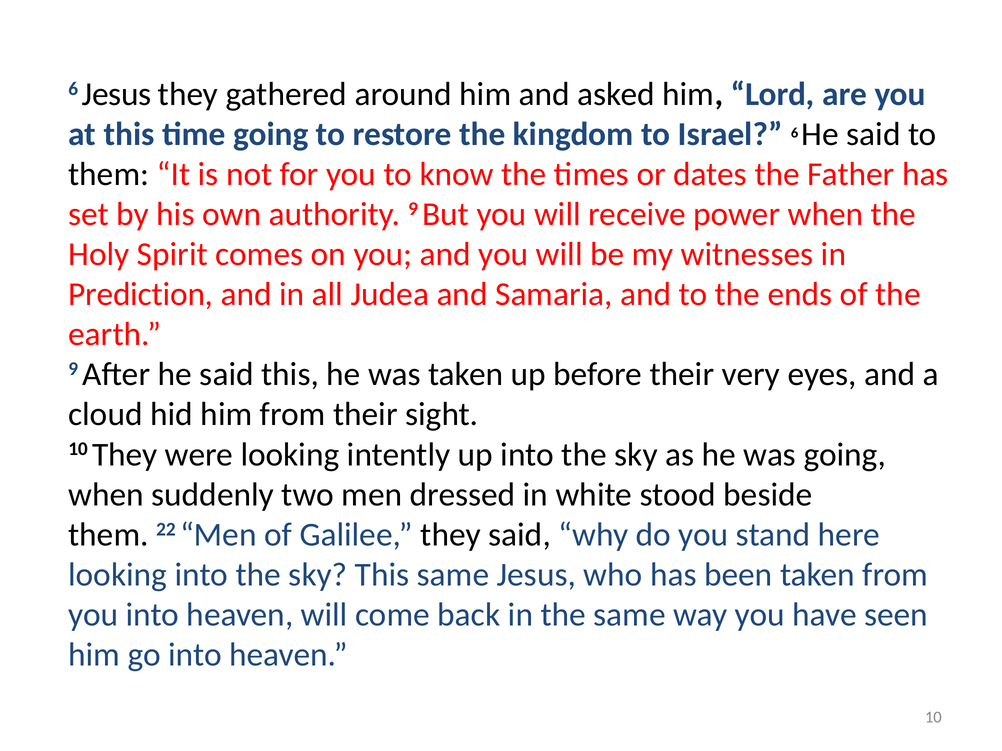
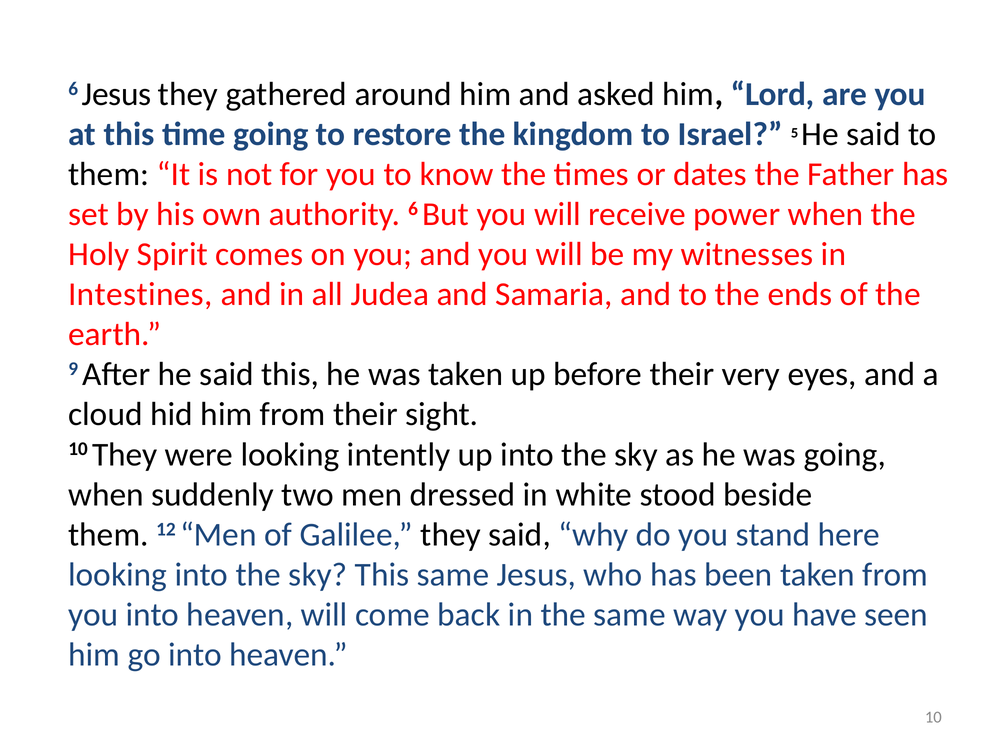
Israel 6: 6 -> 5 (795, 133)
authority 9: 9 -> 6 (413, 209)
Prediction: Prediction -> Intestines (140, 294)
22: 22 -> 12 (166, 530)
